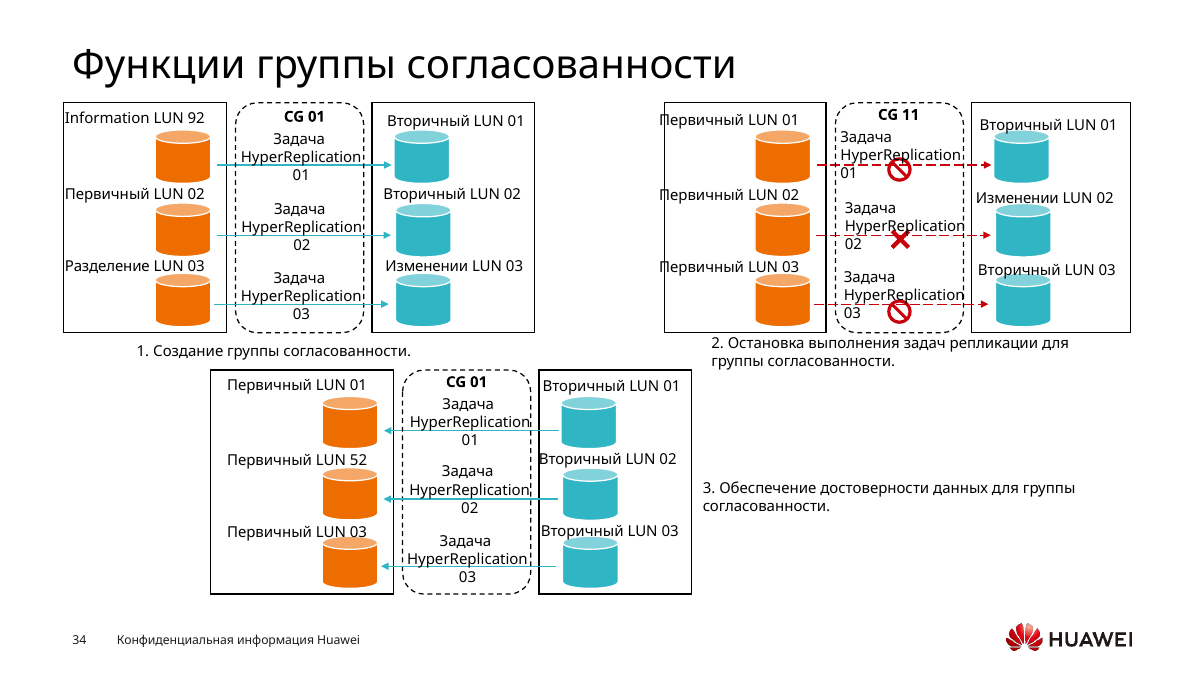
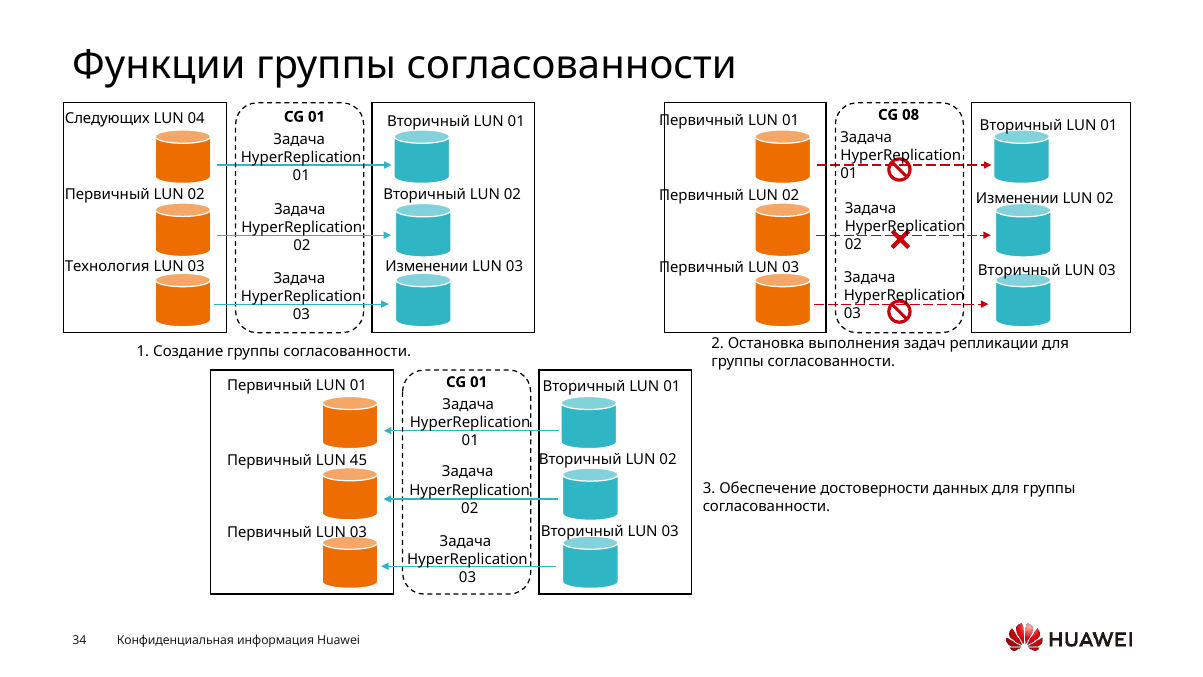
11: 11 -> 08 (911, 115)
Information: Information -> Следующих (107, 119)
92: 92 -> 04 (196, 119)
Разделение: Разделение -> Технология (107, 266)
52: 52 -> 45 (359, 461)
